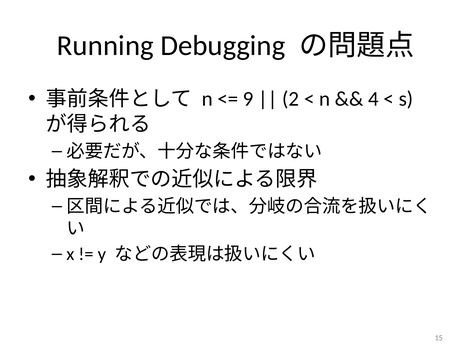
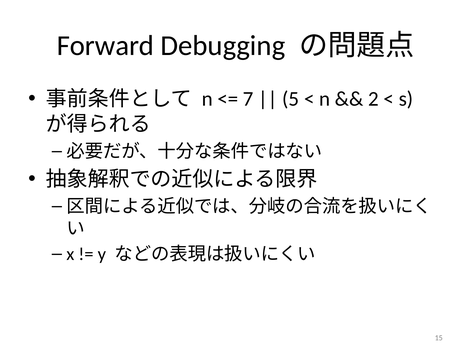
Running: Running -> Forward (105, 46)
9: 9 -> 7 (248, 99)
2: 2 -> 5 (291, 99)
4: 4 -> 2 (374, 99)
